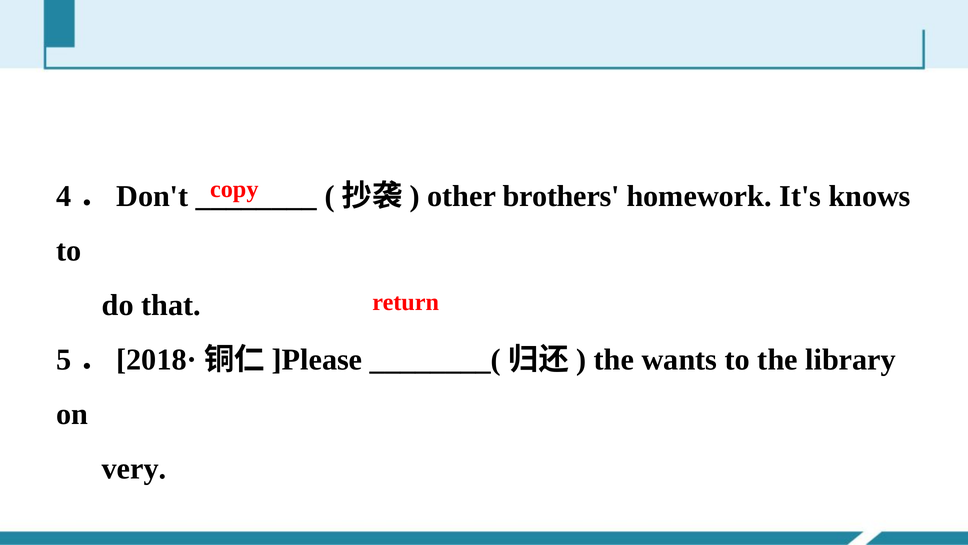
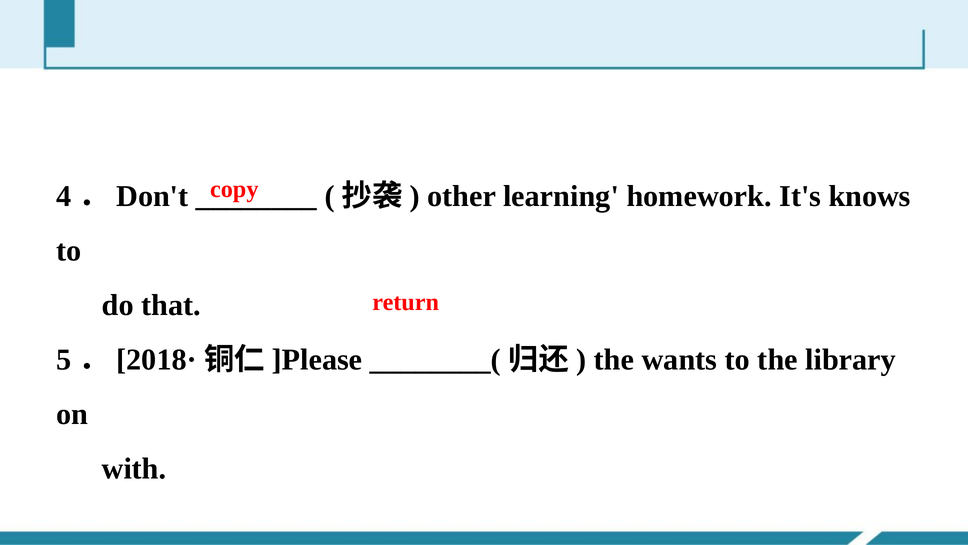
brothers: brothers -> learning (561, 196)
very: very -> with (134, 468)
